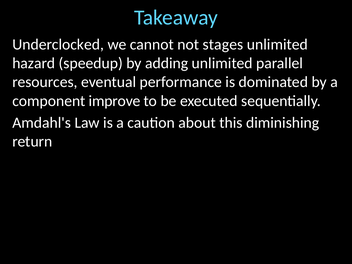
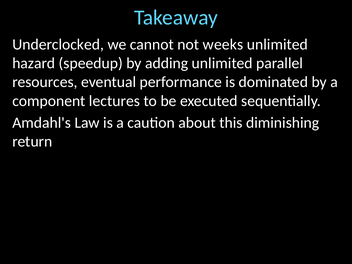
stages: stages -> weeks (223, 45)
improve: improve -> lectures (114, 101)
